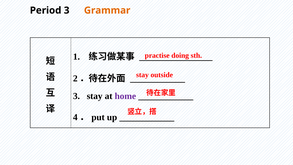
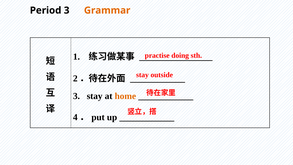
home colour: purple -> orange (125, 96)
